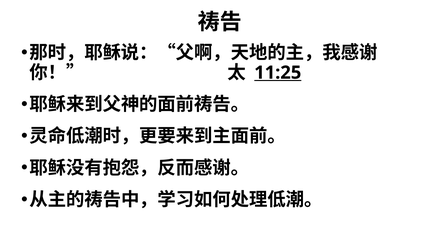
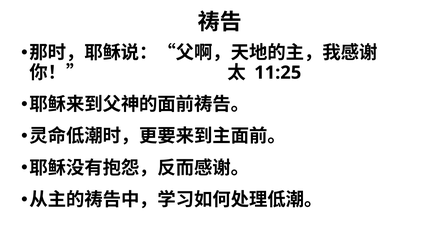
11:25 underline: present -> none (278, 72)
